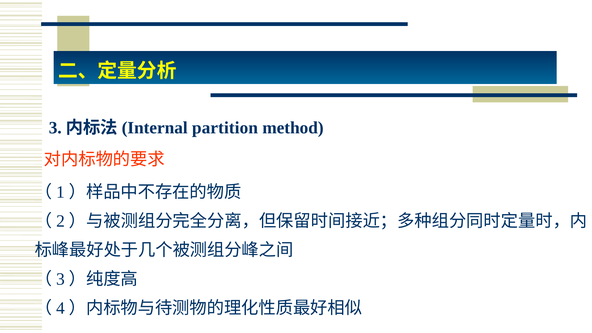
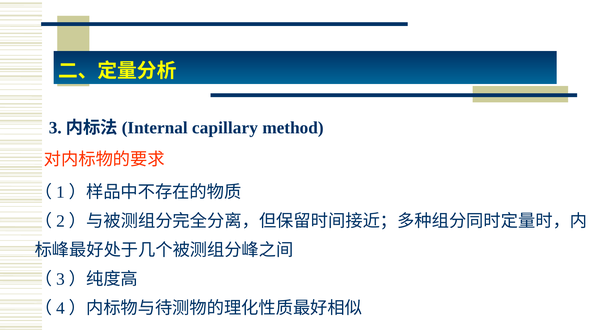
partition: partition -> capillary (225, 128)
